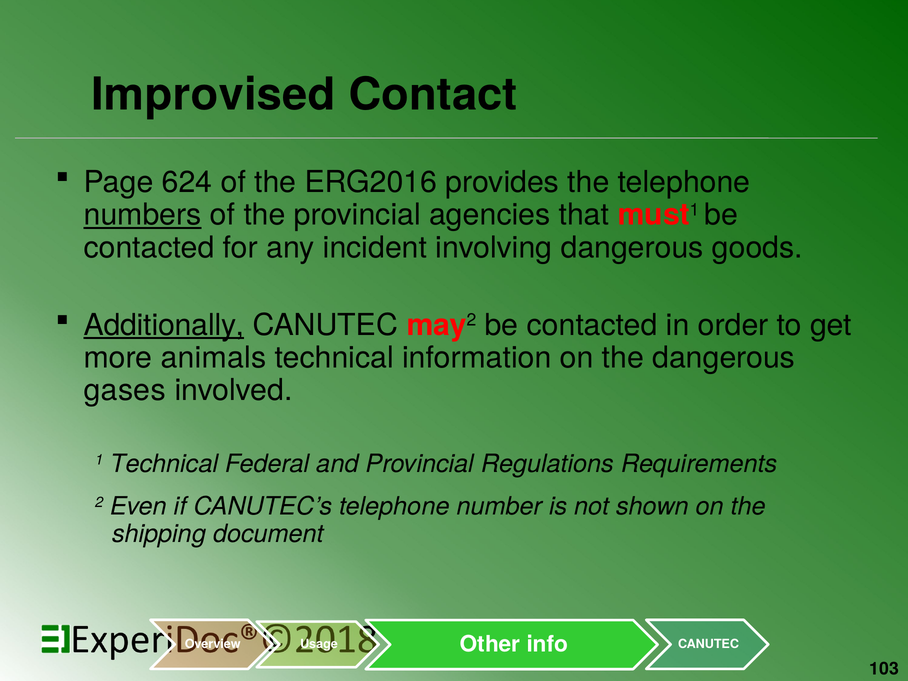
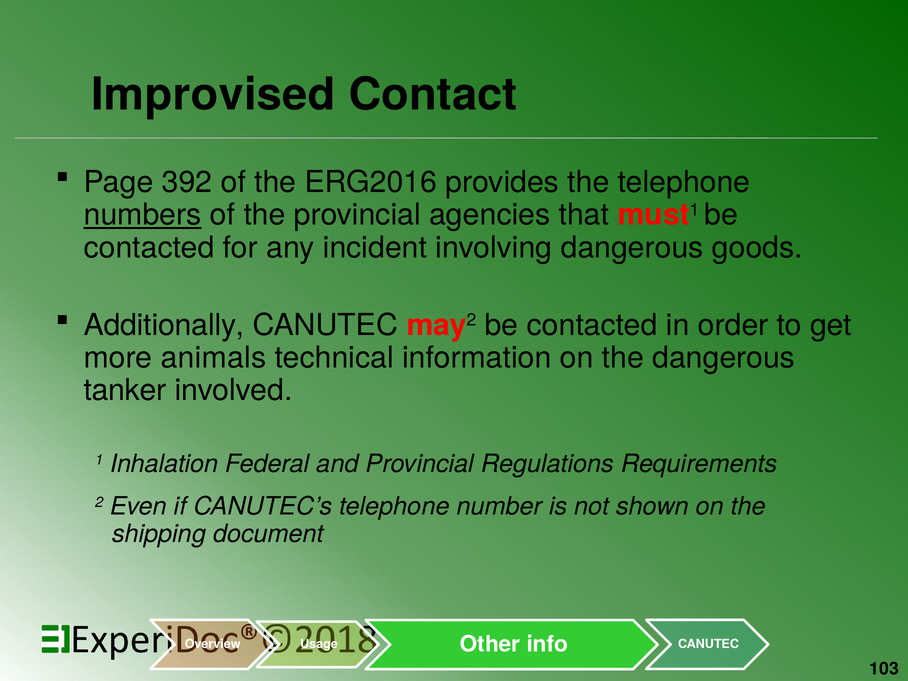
624: 624 -> 392 (187, 182)
Additionally underline: present -> none (164, 325)
gases: gases -> tanker (125, 390)
1 Technical: Technical -> Inhalation (164, 464)
